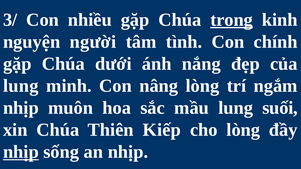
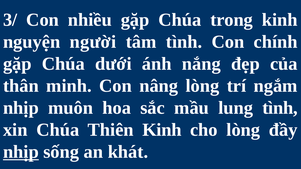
trong underline: present -> none (232, 20)
lung: lung -> thân (21, 86)
lung suối: suối -> tình (280, 108)
Thiên Kiếp: Kiếp -> Kinh (162, 130)
an nhịp: nhịp -> khát (128, 152)
